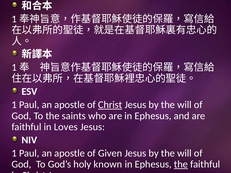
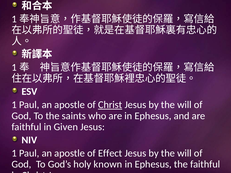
Loves: Loves -> Given (66, 127)
Given: Given -> Effect (110, 153)
the underline: present -> none (181, 164)
